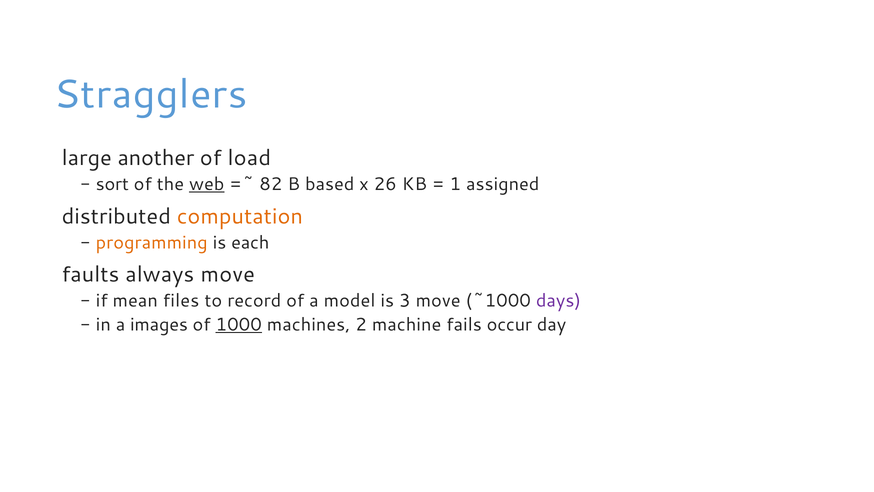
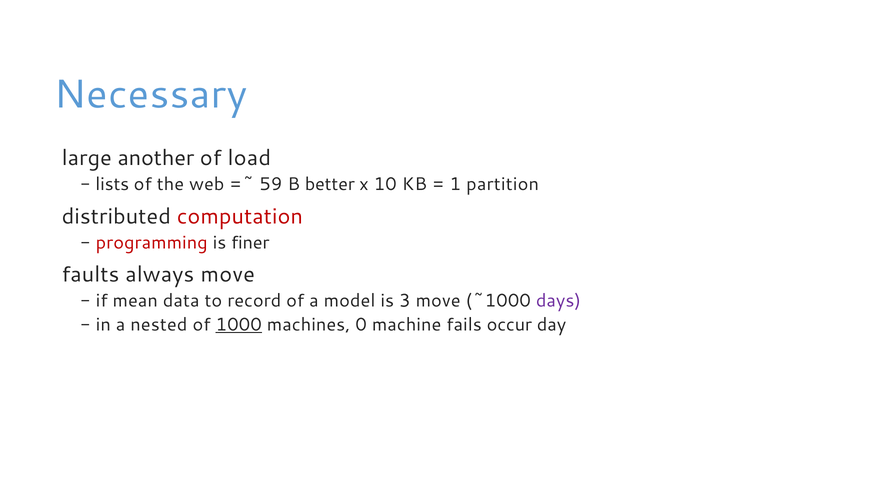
Stragglers: Stragglers -> Necessary (151, 94)
sort: sort -> lists (112, 184)
web underline: present -> none (207, 184)
82: 82 -> 59 (271, 184)
based: based -> better (330, 184)
26: 26 -> 10 (385, 184)
assigned: assigned -> partition (503, 184)
computation colour: orange -> red (240, 216)
programming colour: orange -> red (152, 242)
each: each -> finer (250, 242)
files: files -> data (181, 300)
images: images -> nested (159, 325)
2: 2 -> 0 (361, 325)
